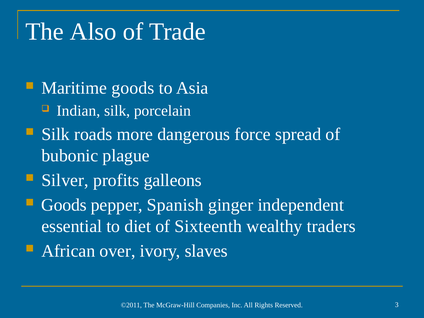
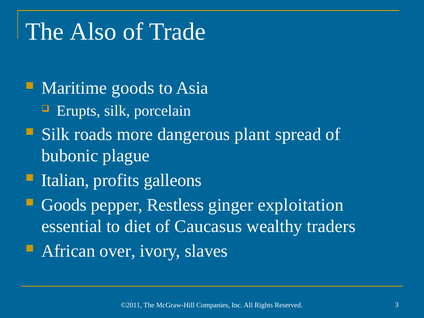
Indian: Indian -> Erupts (78, 111)
force: force -> plant (252, 134)
Silver: Silver -> Italian (65, 180)
Spanish: Spanish -> Restless (175, 205)
independent: independent -> exploitation (301, 205)
Sixteenth: Sixteenth -> Caucasus (208, 226)
